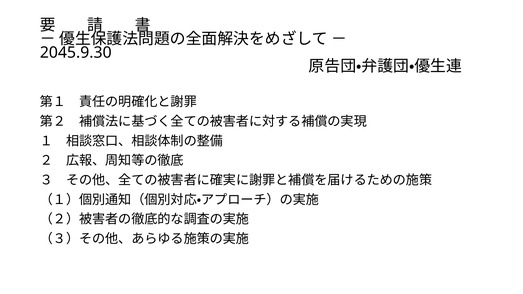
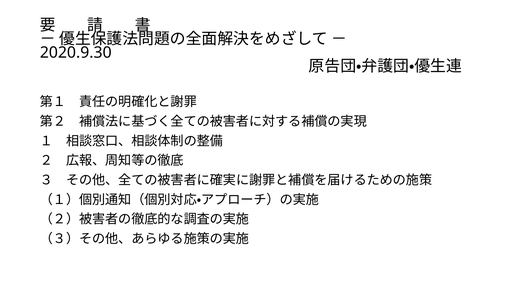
2045.9.30: 2045.9.30 -> 2020.9.30 (76, 53)
